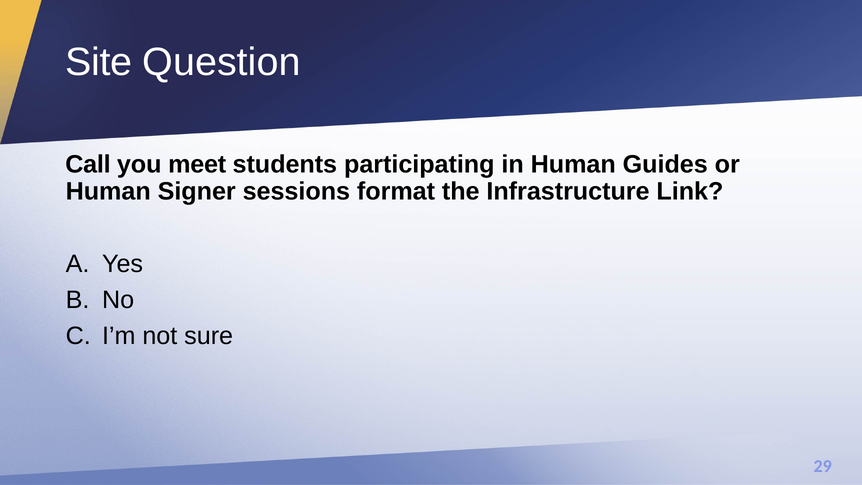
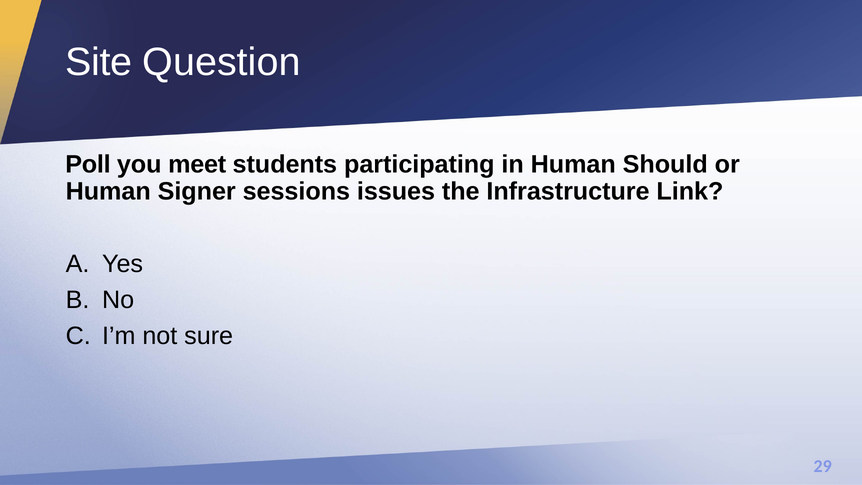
Call: Call -> Poll (88, 164)
Guides: Guides -> Should (665, 164)
format: format -> issues (396, 191)
